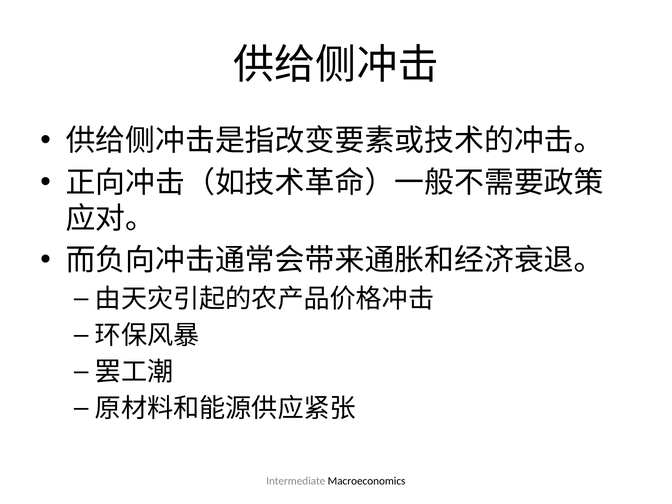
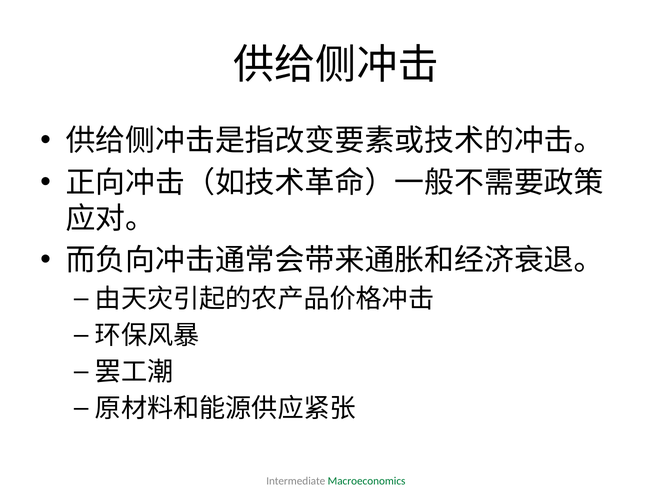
Macroeconomics colour: black -> green (367, 481)
